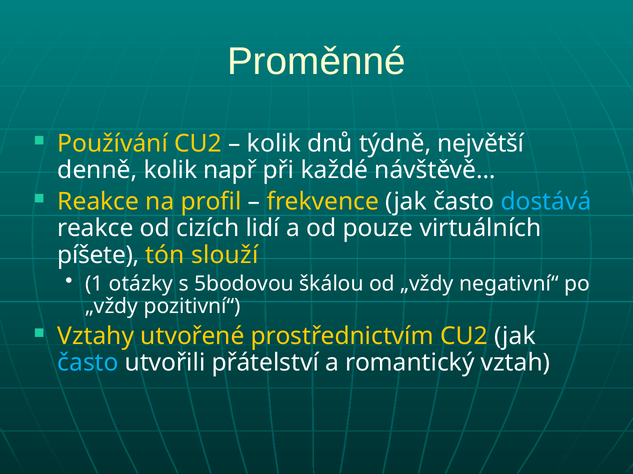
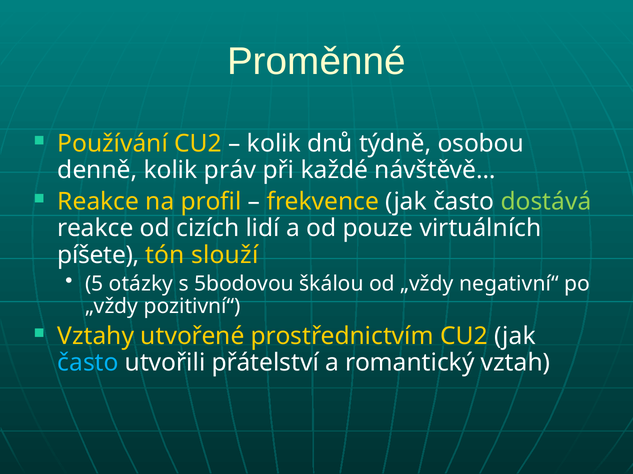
největší: největší -> osobou (481, 144)
např: např -> práv (230, 171)
dostává colour: light blue -> light green (546, 202)
1: 1 -> 5 (94, 284)
